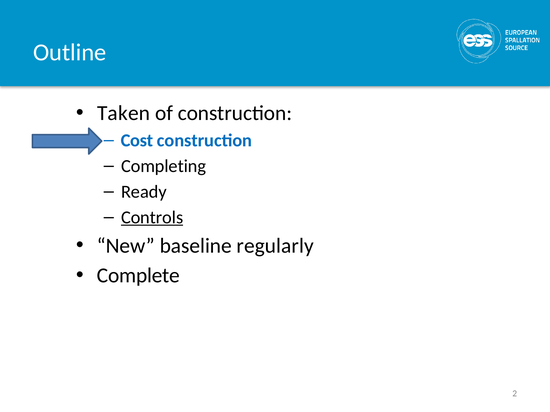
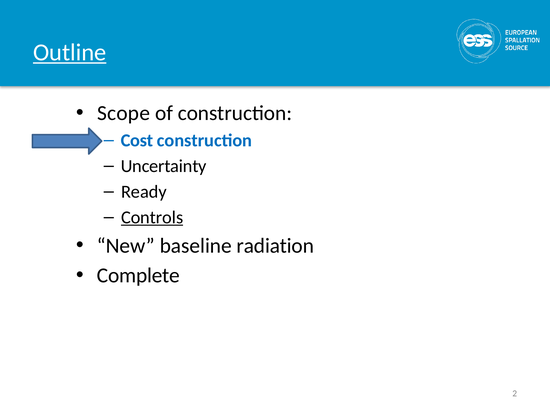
Outline underline: none -> present (70, 53)
Taken: Taken -> Scope (124, 113)
Completing: Completing -> Uncertainty (164, 166)
regularly: regularly -> radiation (275, 246)
